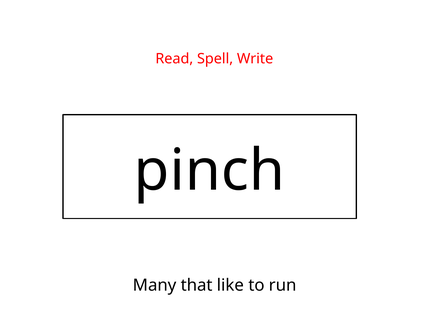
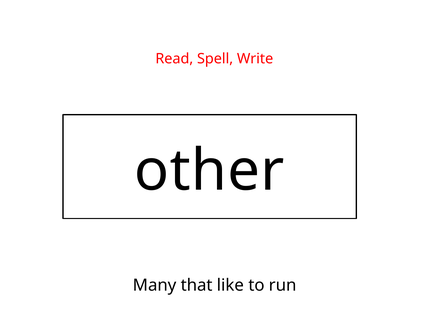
pinch: pinch -> other (209, 171)
